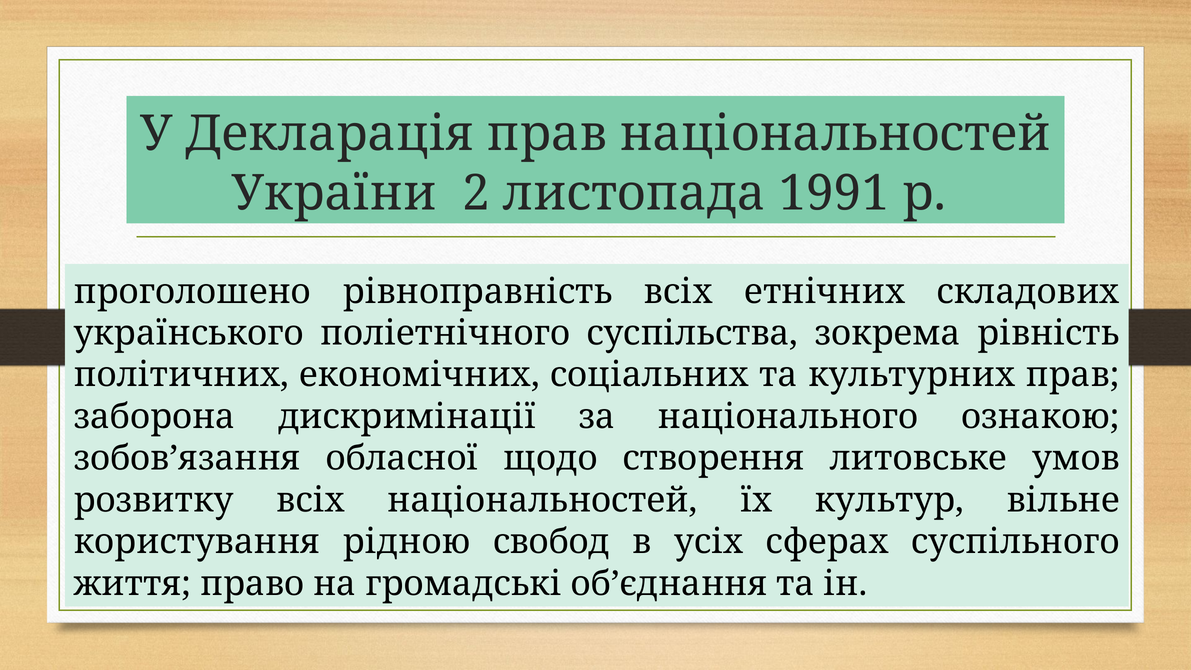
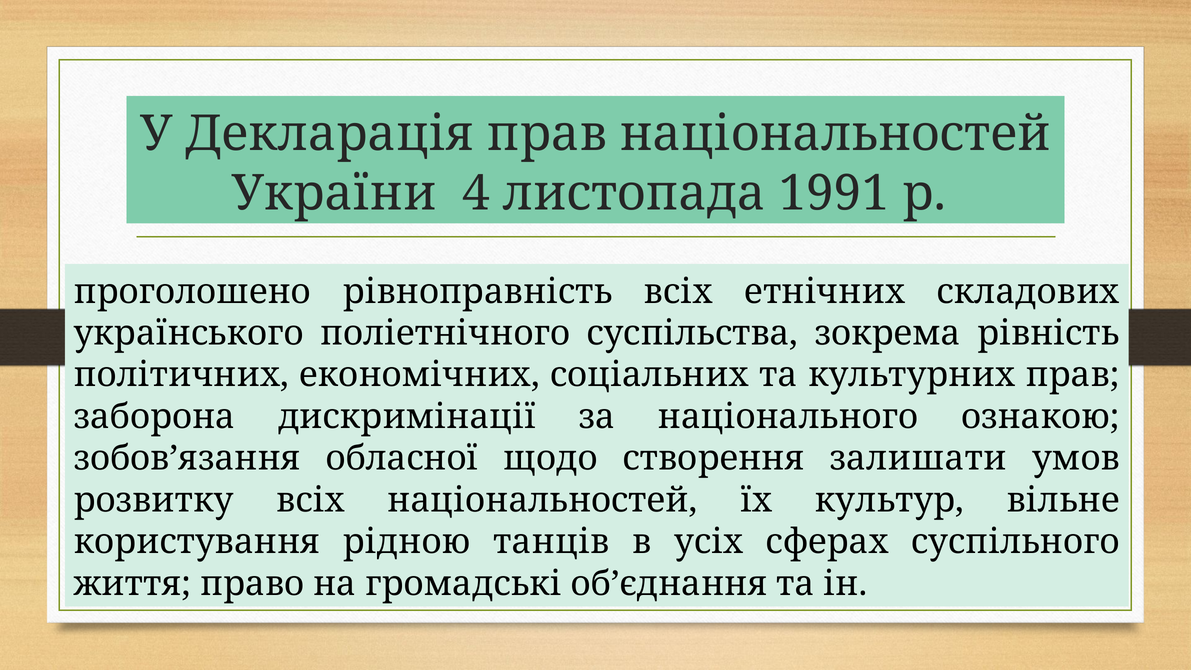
2: 2 -> 4 (476, 193)
литовське: литовське -> залишати (918, 458)
свобод: свобод -> танців (551, 542)
